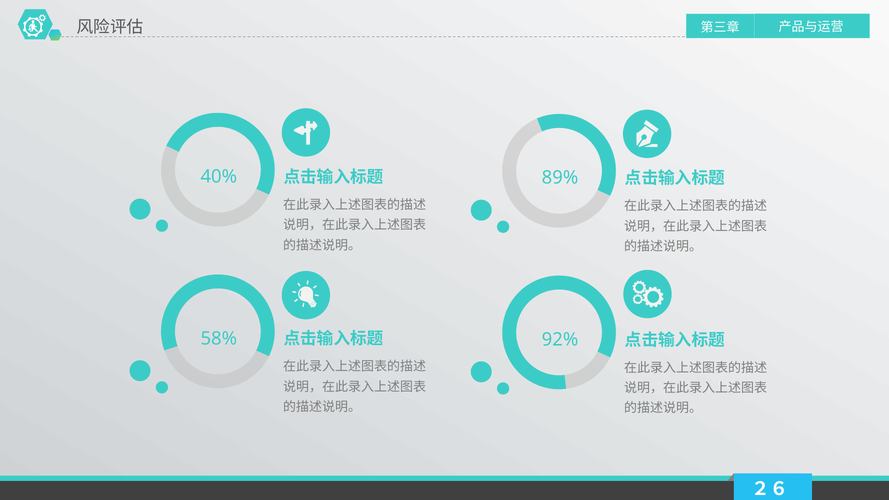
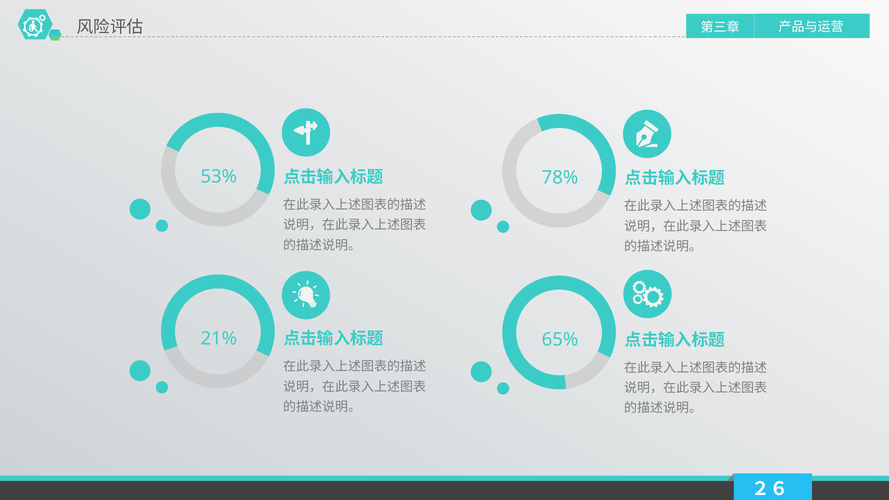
40%: 40% -> 53% (219, 177)
89%: 89% -> 78% (560, 178)
58%: 58% -> 21% (219, 338)
92%: 92% -> 65% (560, 339)
